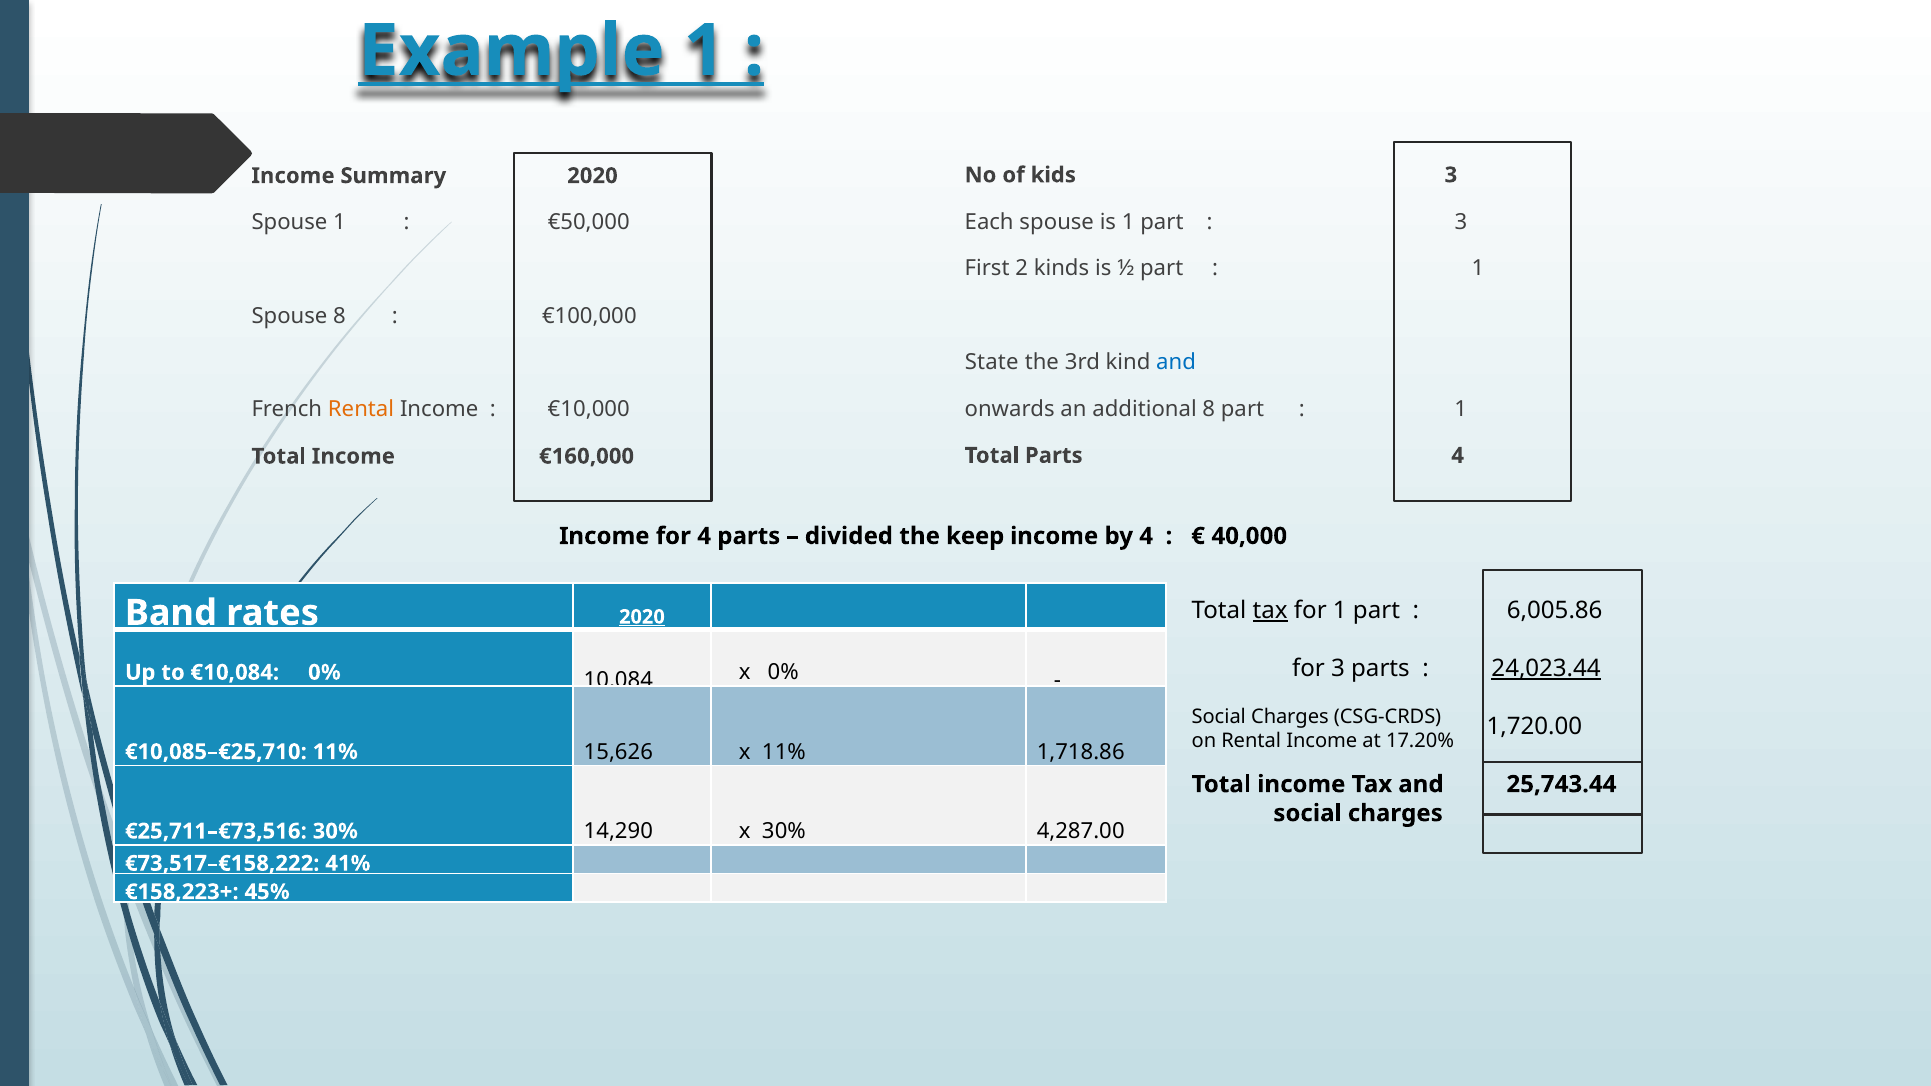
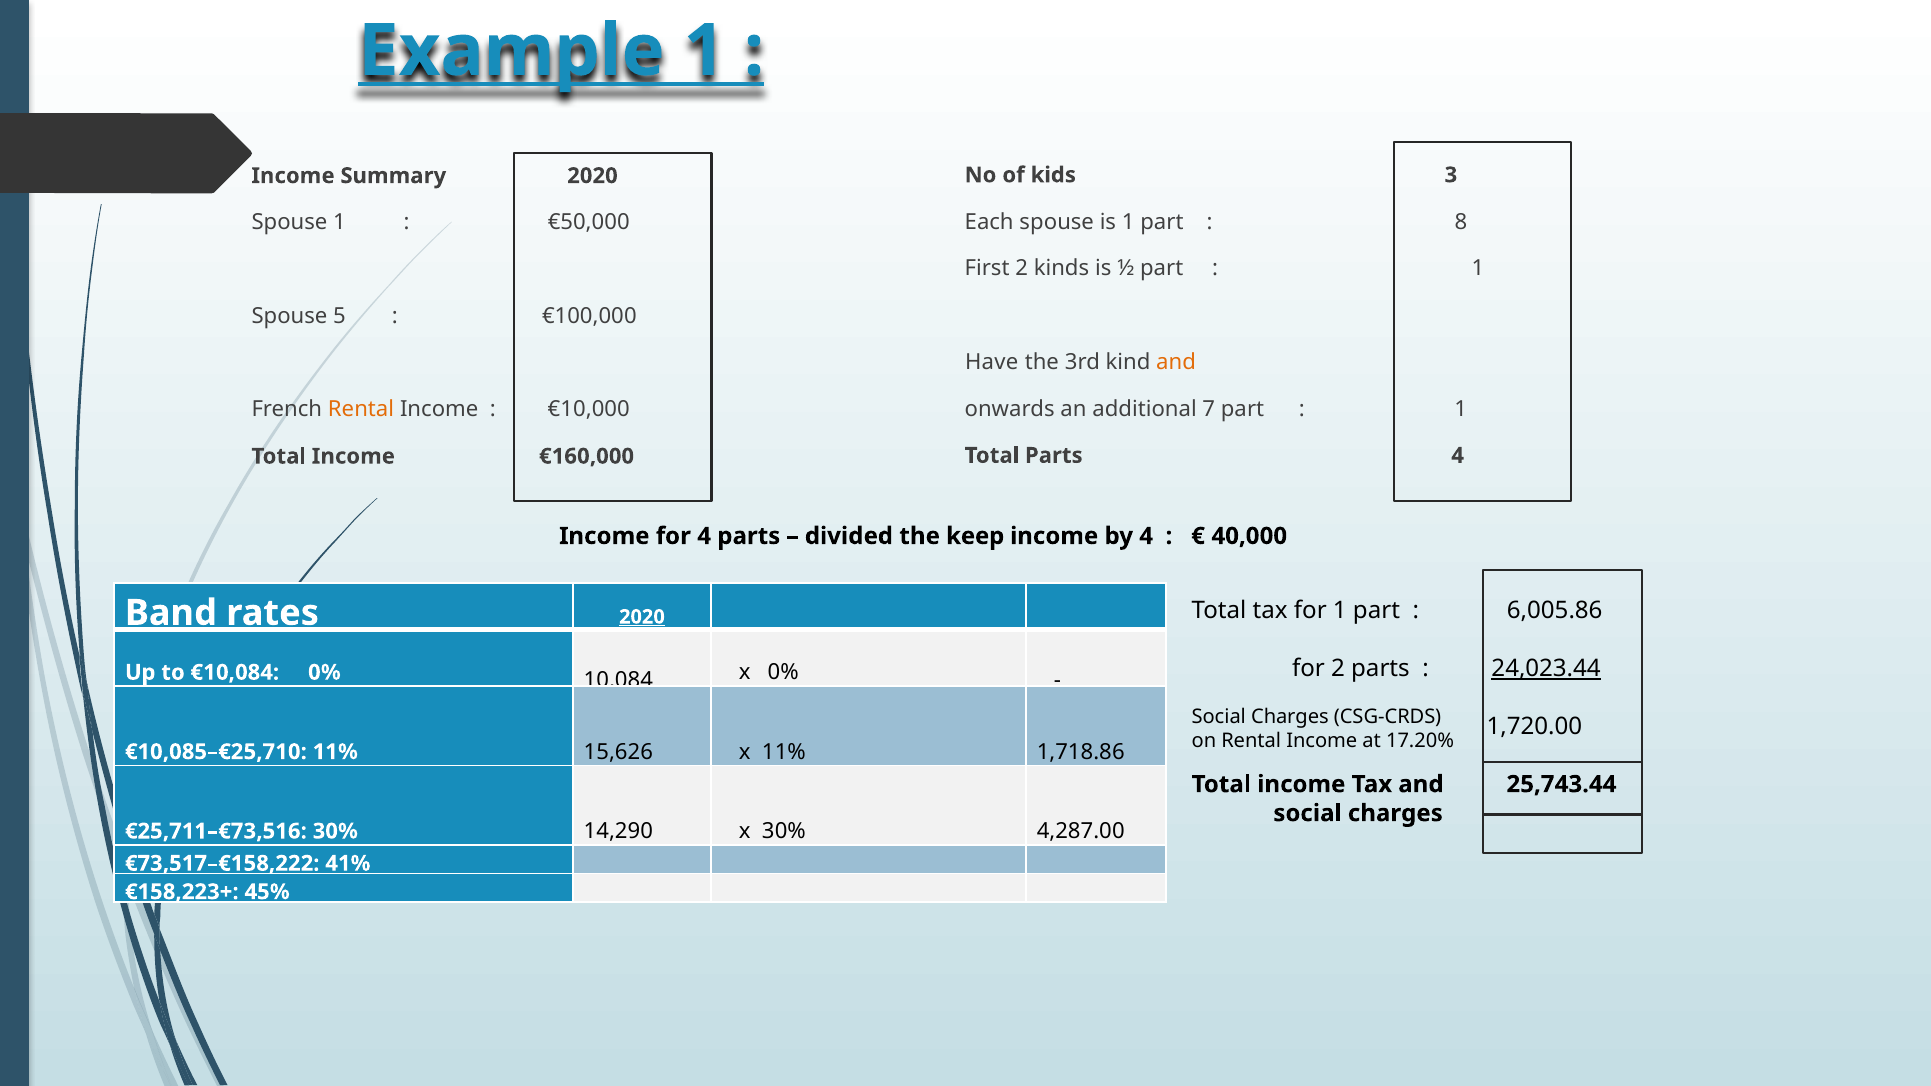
3: 3 -> 8 (1461, 222)
Spouse 8: 8 -> 5 (340, 316)
State: State -> Have (992, 362)
and colour: blue -> orange (1176, 362)
additional 8: 8 -> 7 (1209, 409)
tax underline: present -> none (1270, 611)
for 3: 3 -> 2 (1338, 669)
